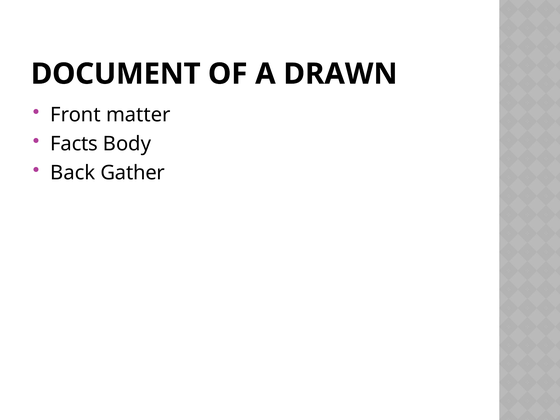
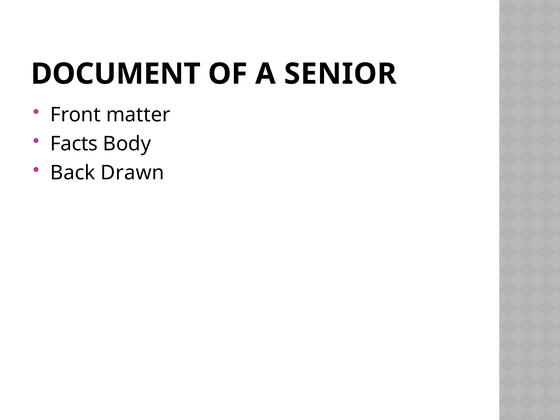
DRAWN: DRAWN -> SENIOR (340, 74)
Gather: Gather -> Drawn (132, 173)
